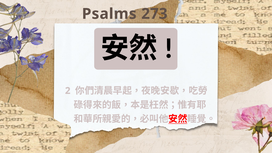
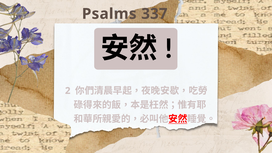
273: 273 -> 337 (154, 14)
